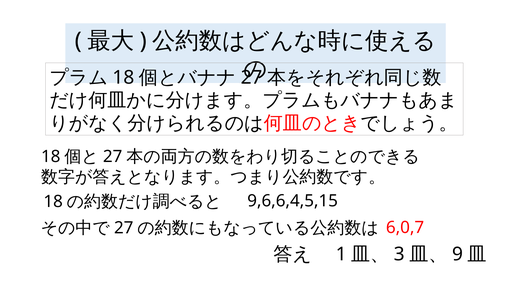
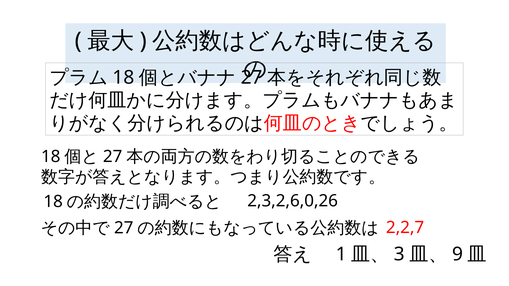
9,6,6,4,5,15: 9,6,6,4,5,15 -> 2,3,2,6,0,26 (293, 201)
6,0,7: 6,0,7 -> 2,2,7 (405, 228)
